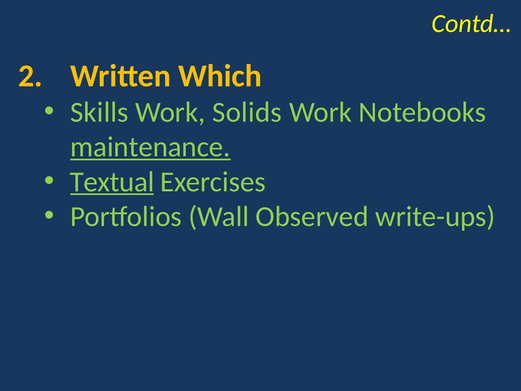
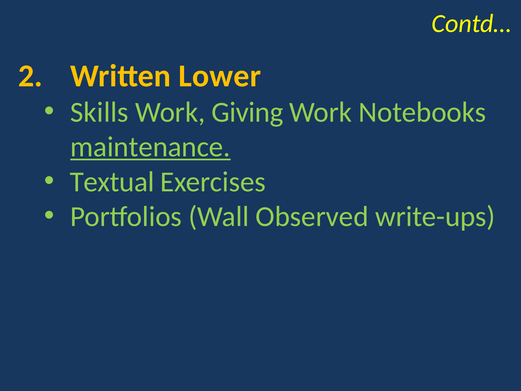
Which: Which -> Lower (220, 76)
Solids: Solids -> Giving (247, 112)
Textual underline: present -> none (112, 182)
